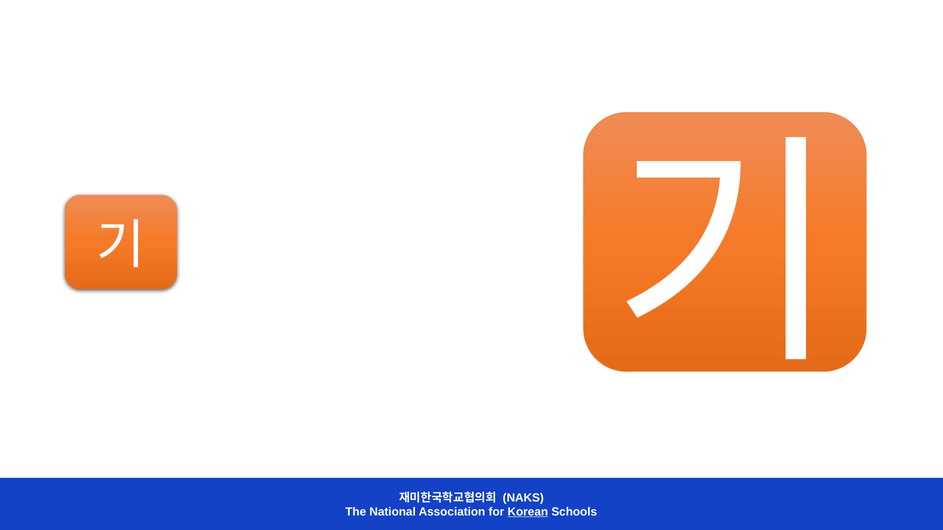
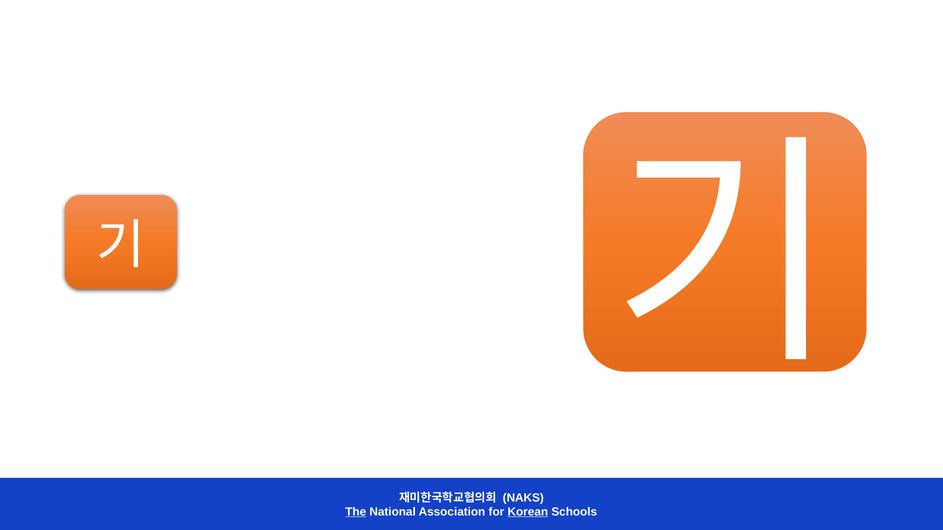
The underline: none -> present (356, 512)
